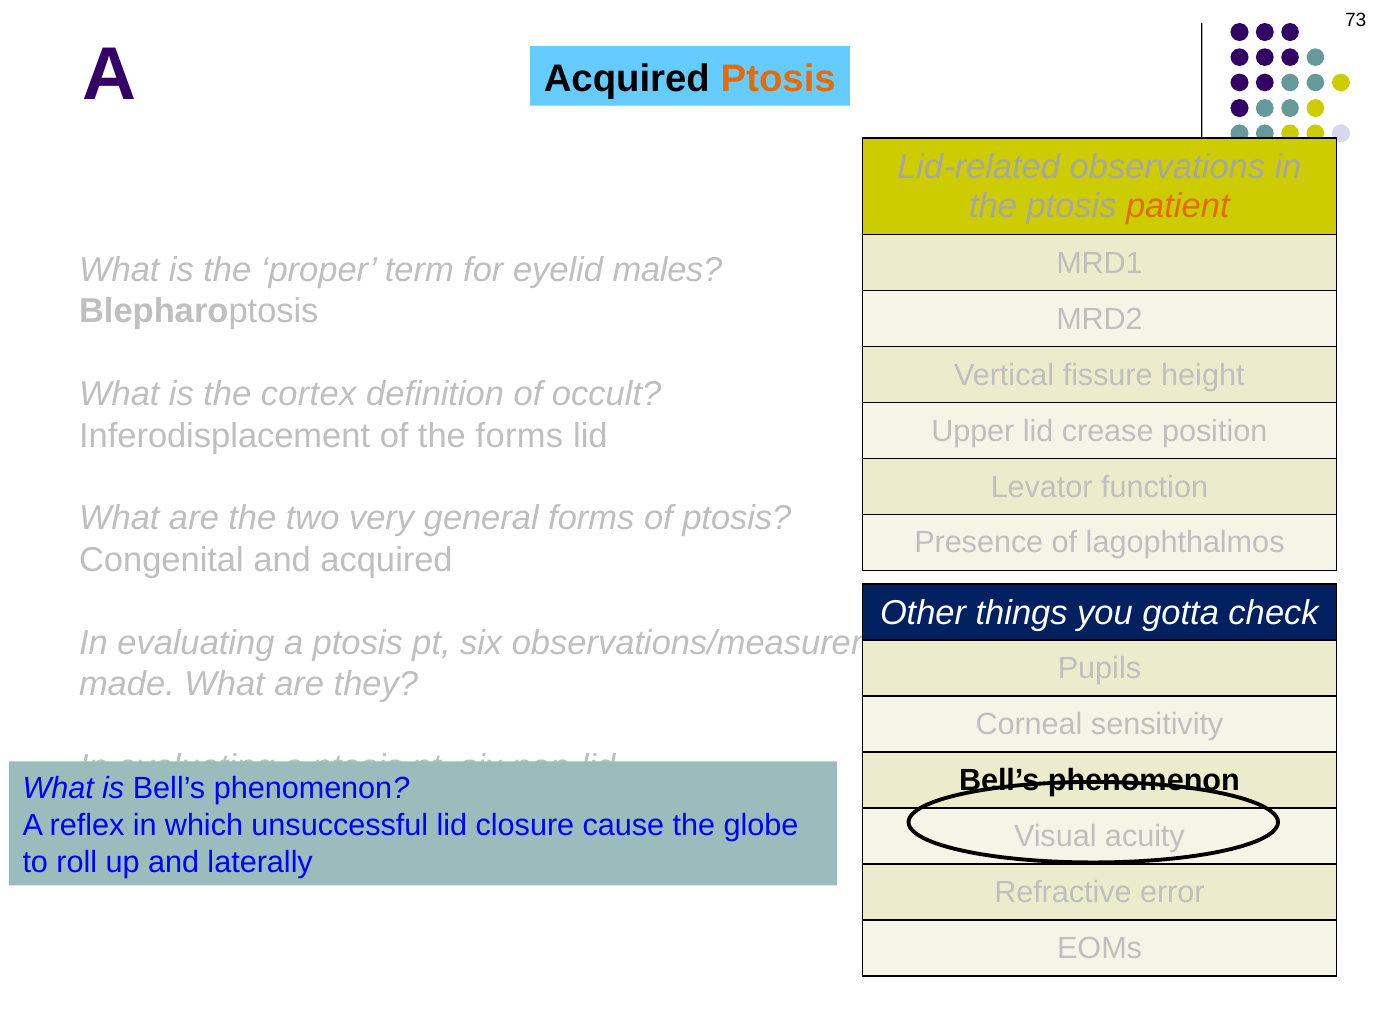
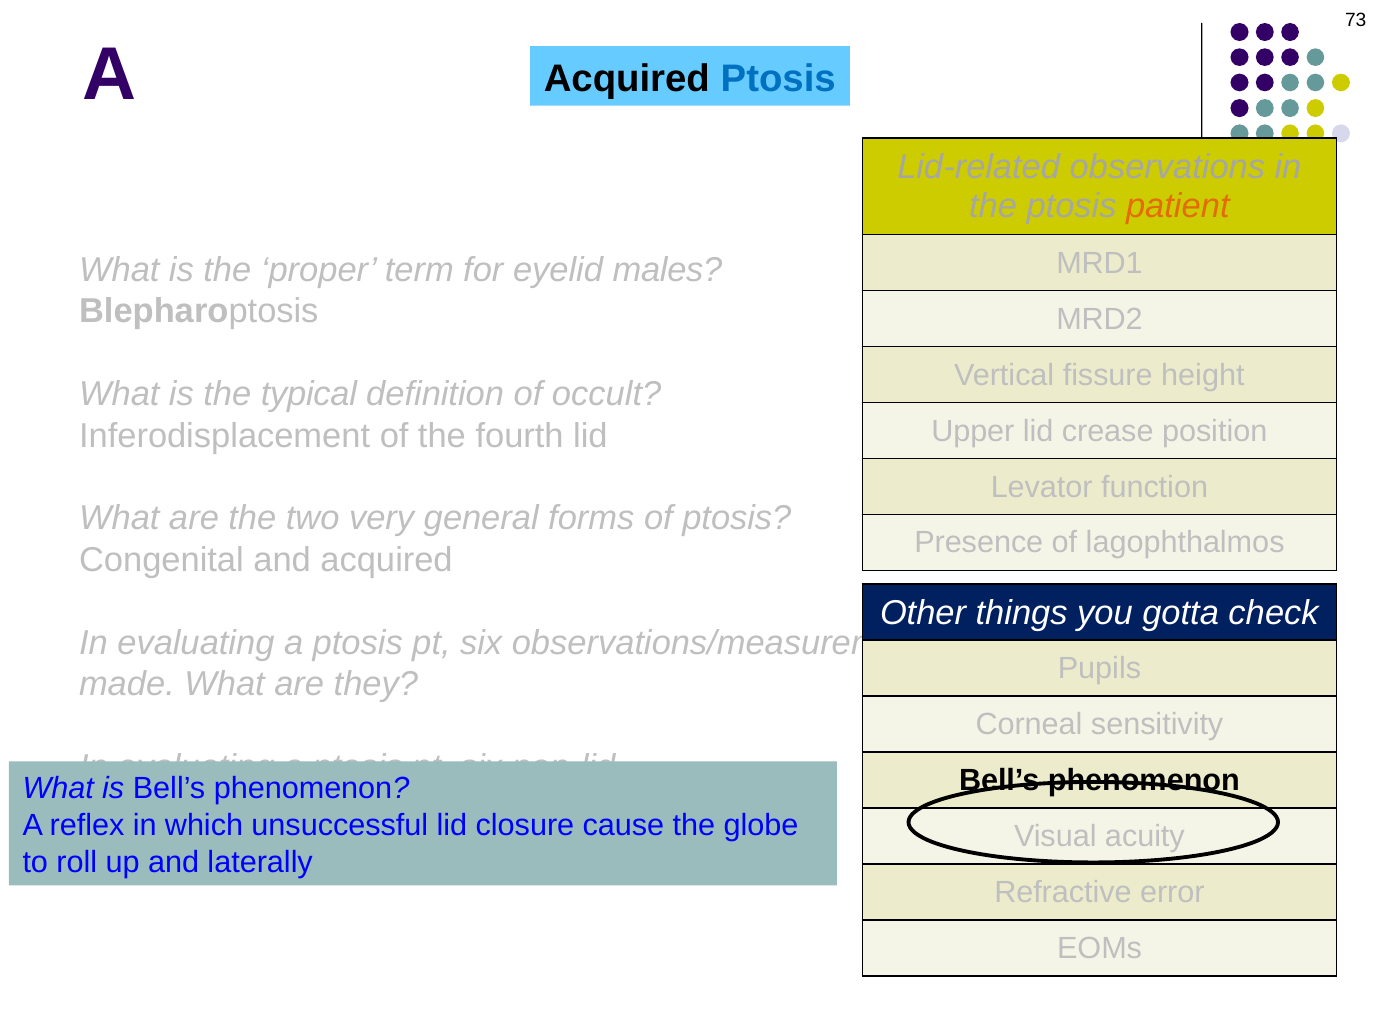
Ptosis colour: orange -> blue (778, 79)
cortex: cortex -> typical (309, 394)
the forms: forms -> fourth (520, 436)
